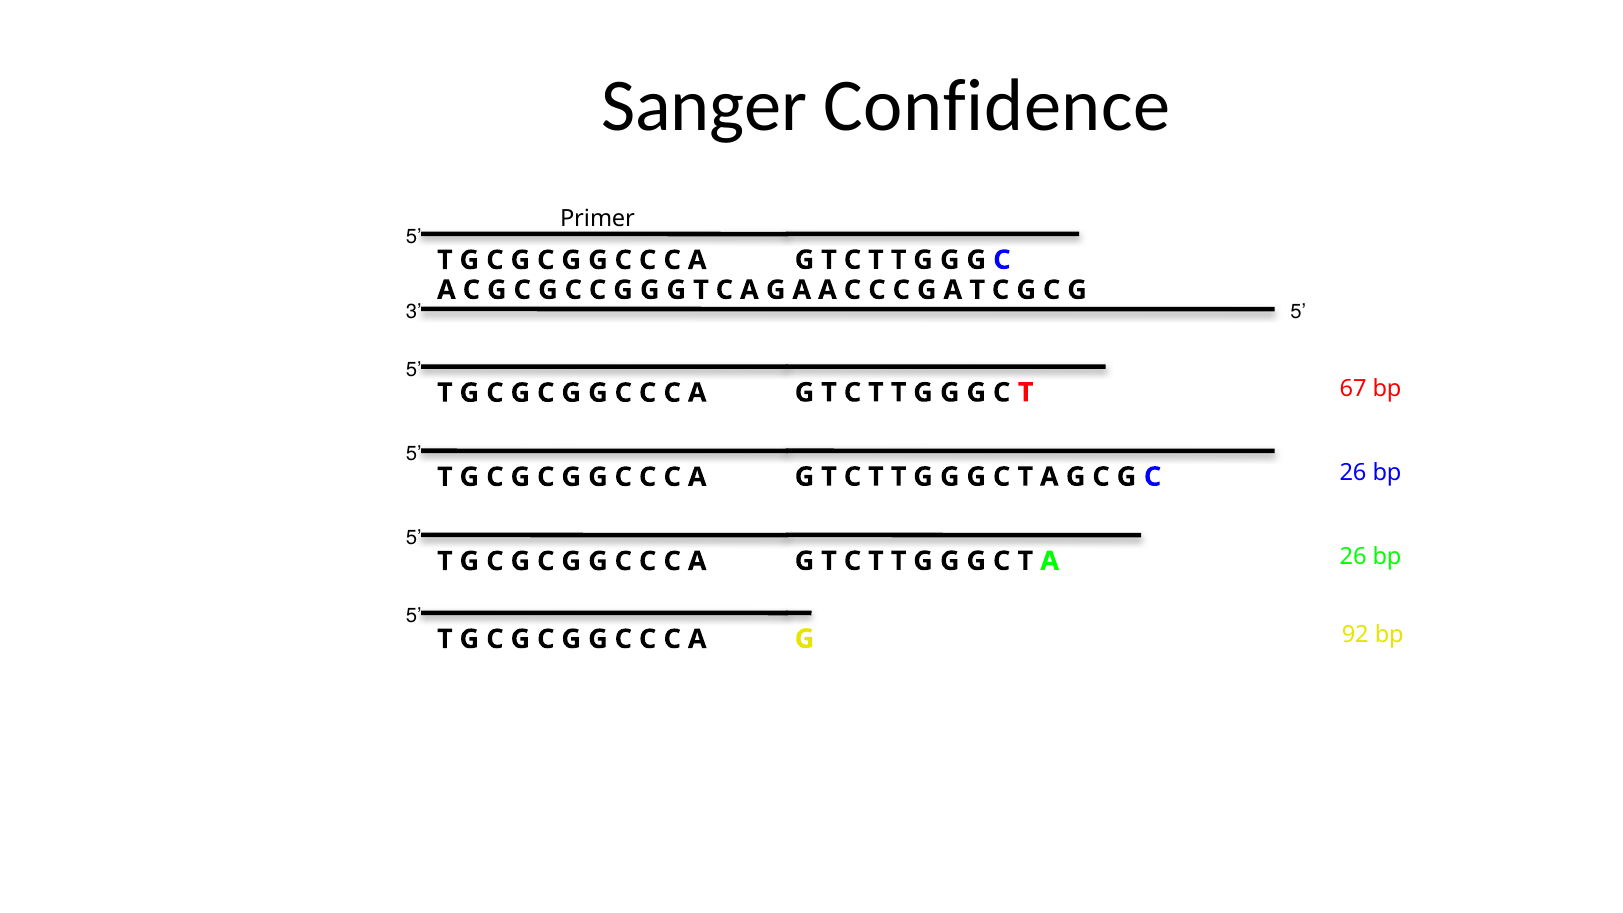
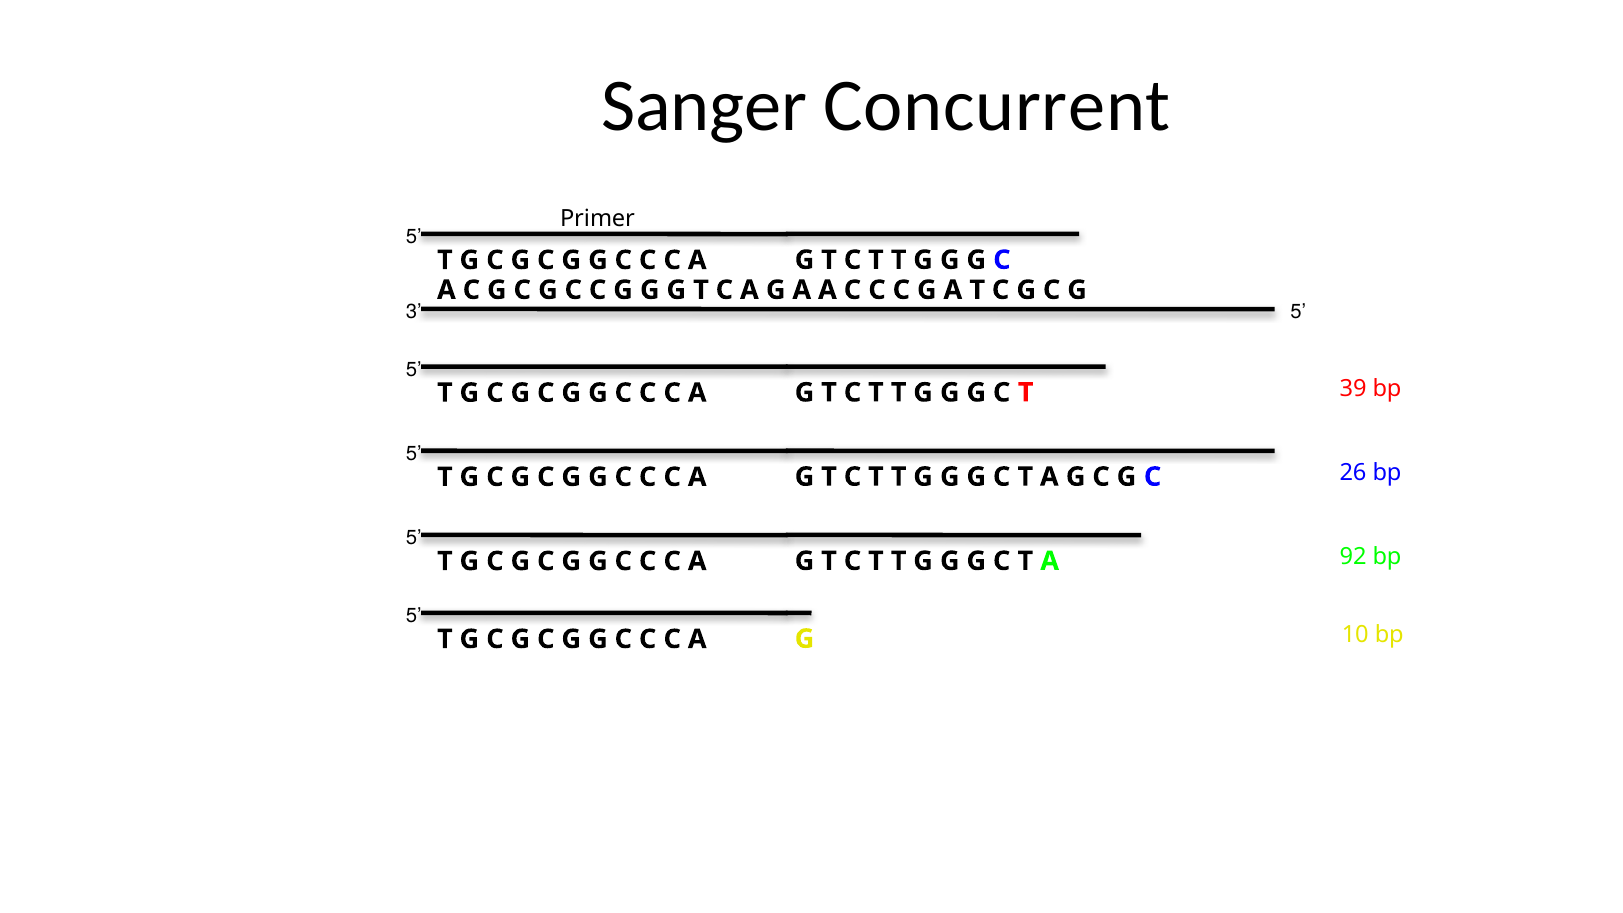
Confidence: Confidence -> Concurrent (997, 106)
67: 67 -> 39 (1353, 388)
A 26: 26 -> 92 (1353, 557)
92: 92 -> 10 (1355, 634)
